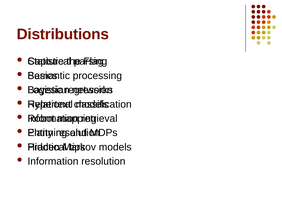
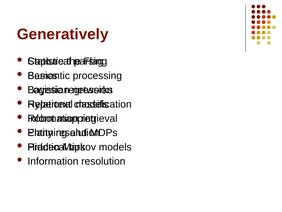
Distributions: Distributions -> Generatively (63, 34)
